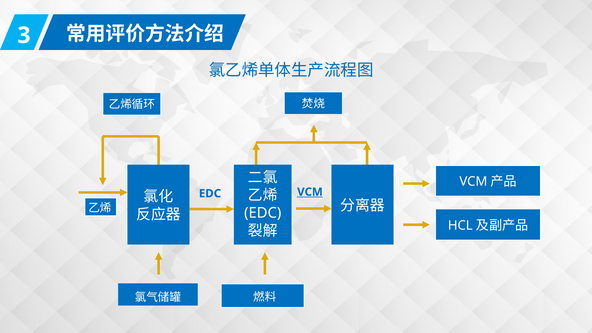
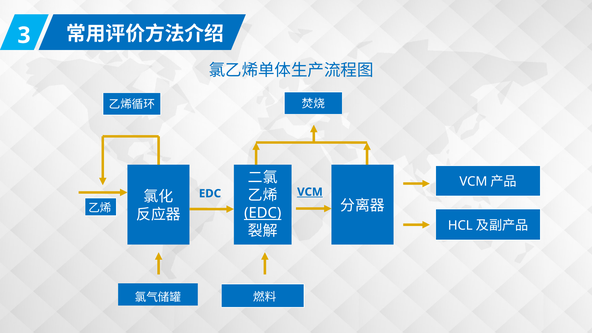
EDC underline: none -> present (263, 213)
